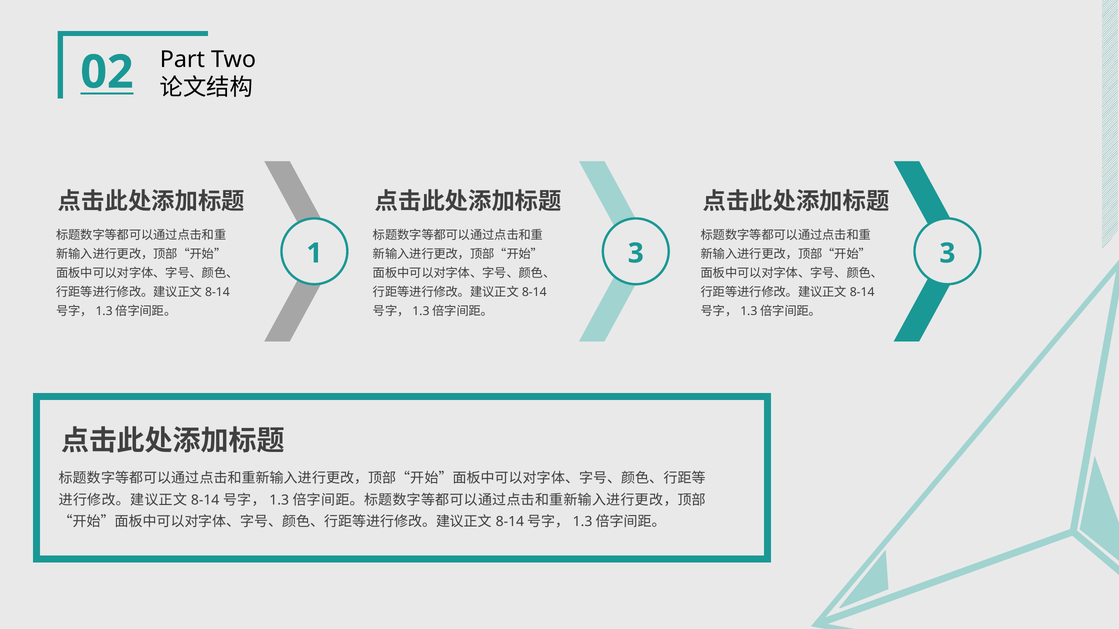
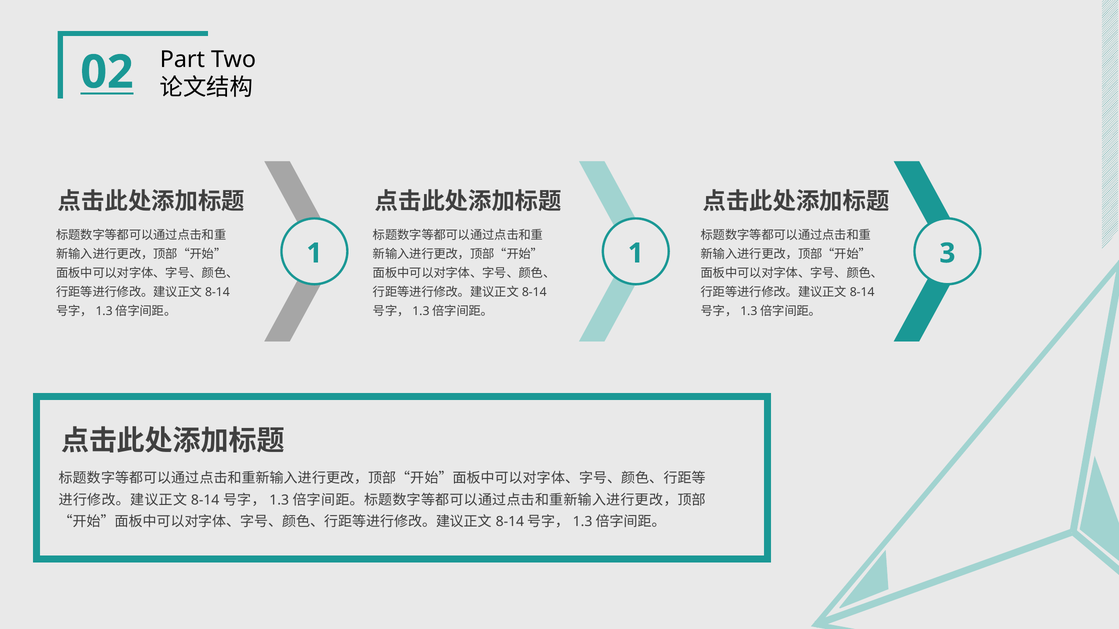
1 3: 3 -> 1 (636, 253)
